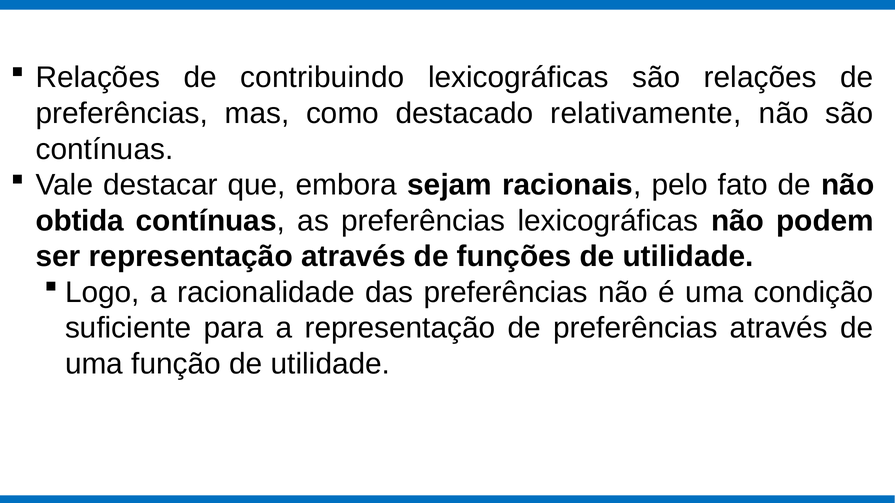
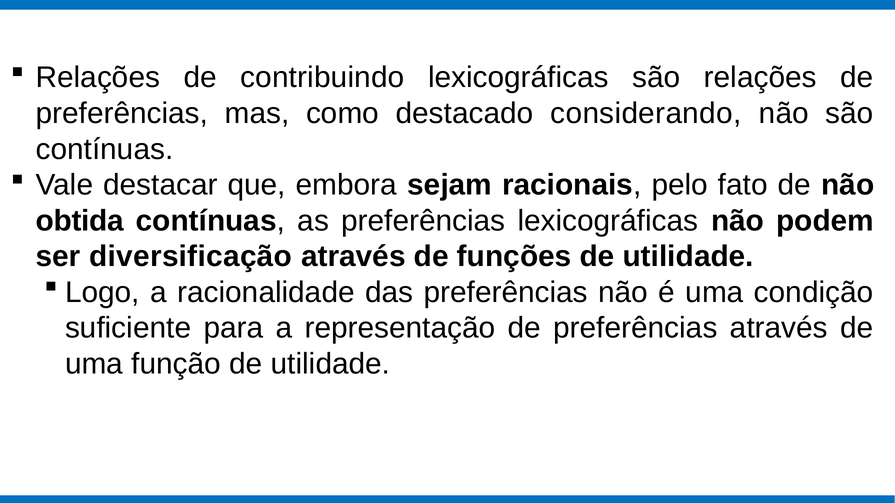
relativamente: relativamente -> considerando (646, 113)
ser representação: representação -> diversificação (191, 257)
